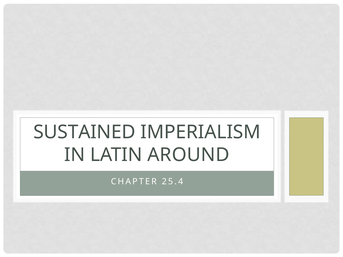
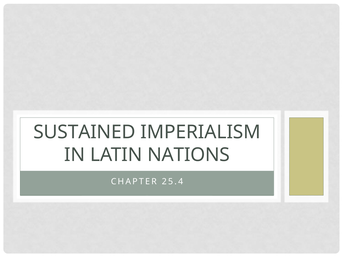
AROUND: AROUND -> NATIONS (189, 155)
